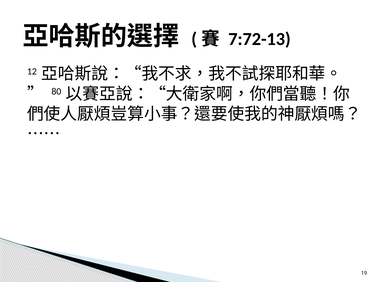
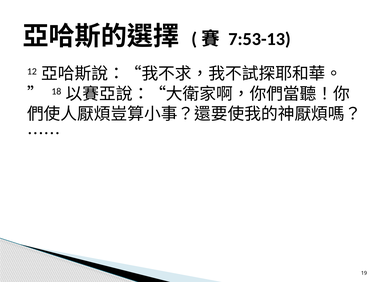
7:72-13: 7:72-13 -> 7:53-13 (260, 39)
80: 80 -> 18 (56, 91)
